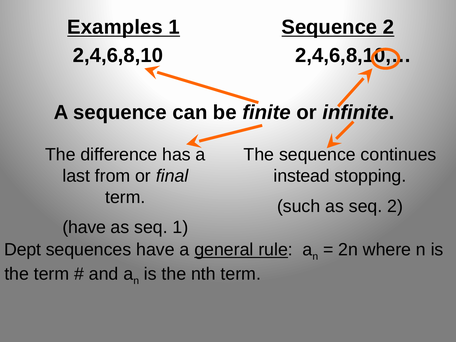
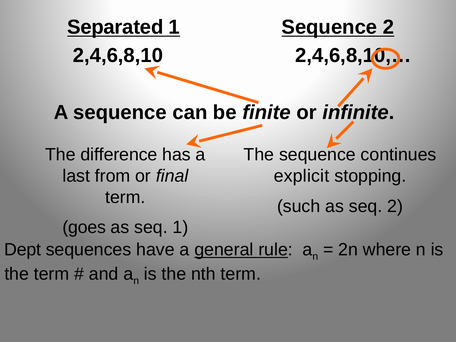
Examples: Examples -> Separated (115, 27)
instead: instead -> explicit (302, 176)
have: have -> goes (84, 227)
